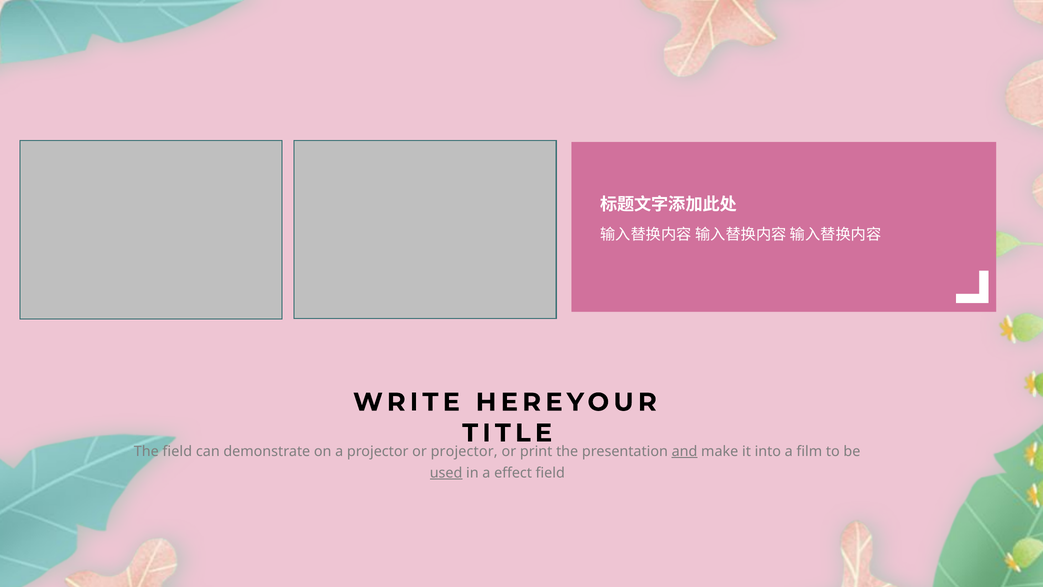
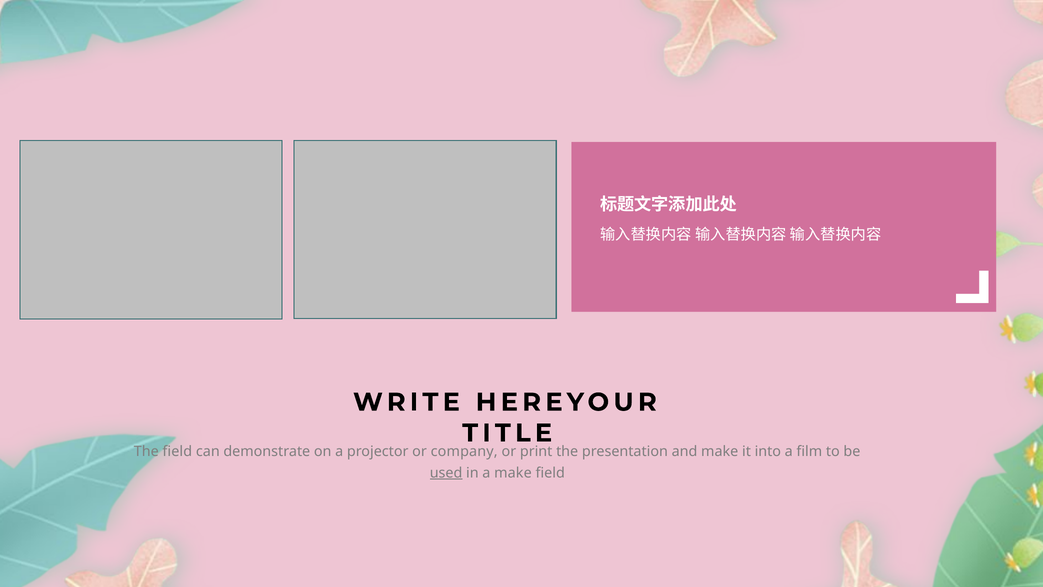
or projector: projector -> company (464, 451)
and underline: present -> none (685, 451)
a effect: effect -> make (513, 473)
